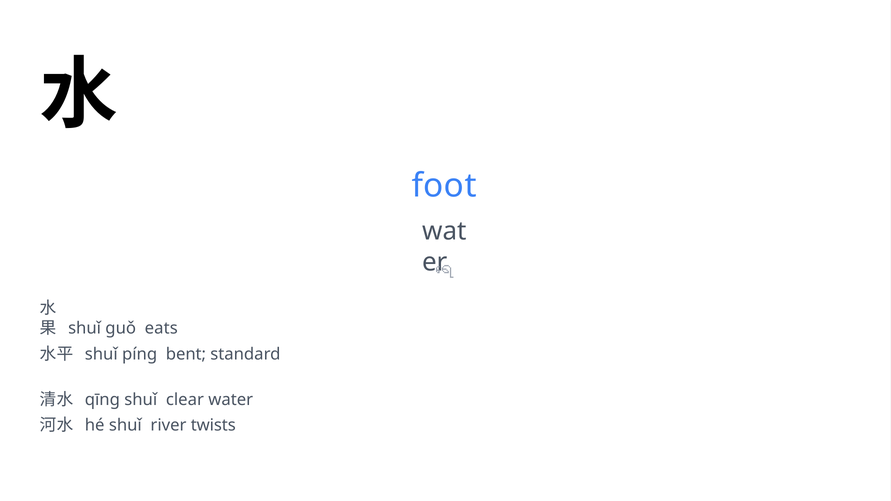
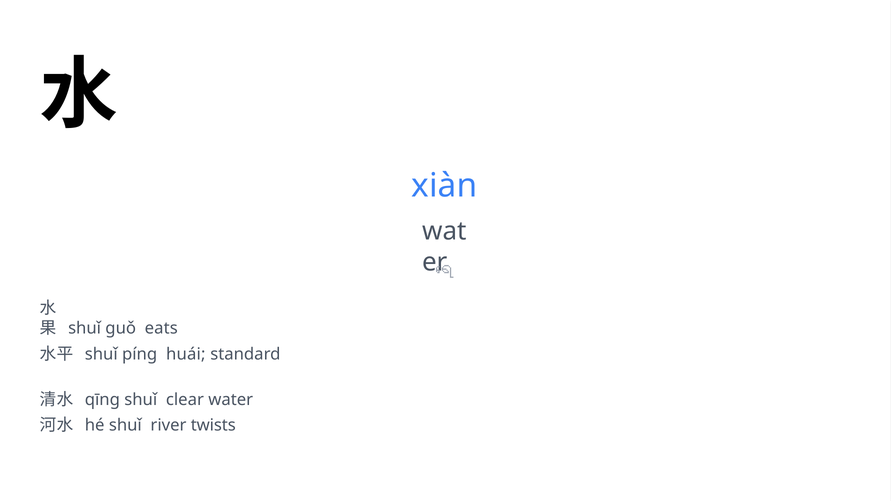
foot: foot -> xiàn (444, 186)
bent: bent -> huái (186, 354)
